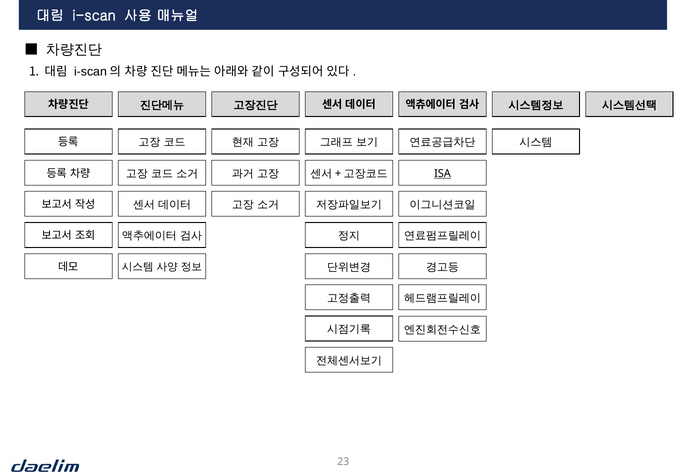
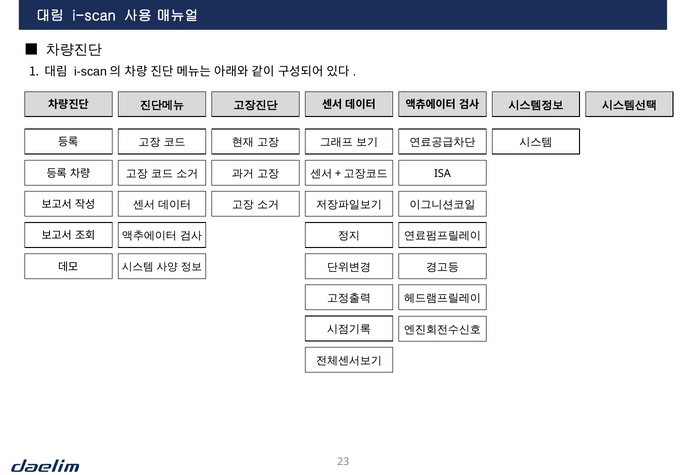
ISA underline: present -> none (443, 173)
